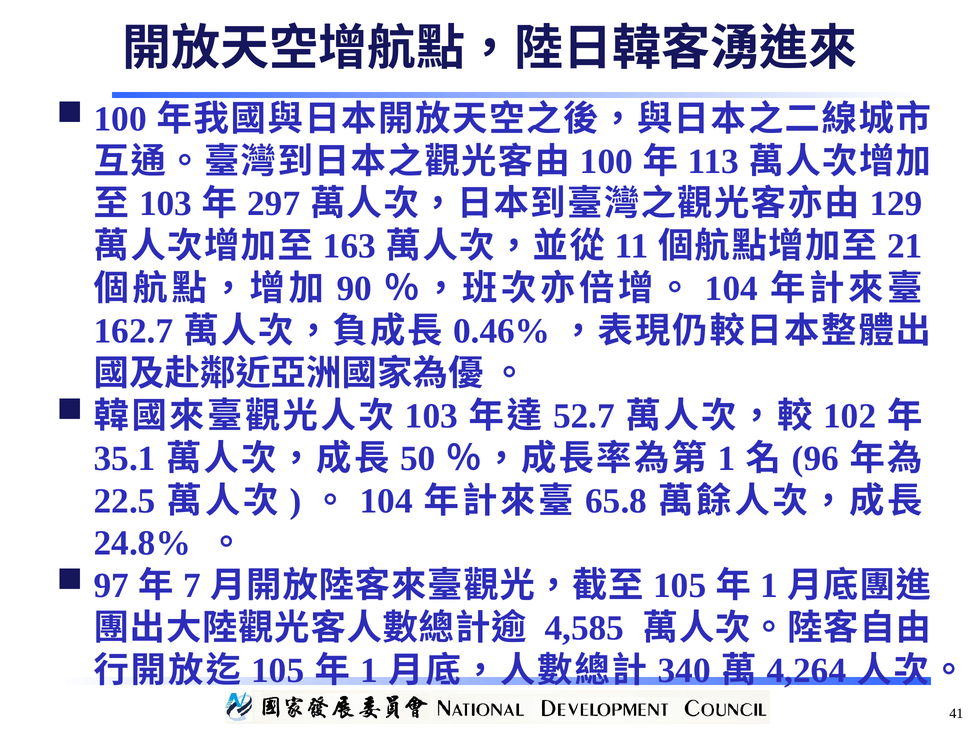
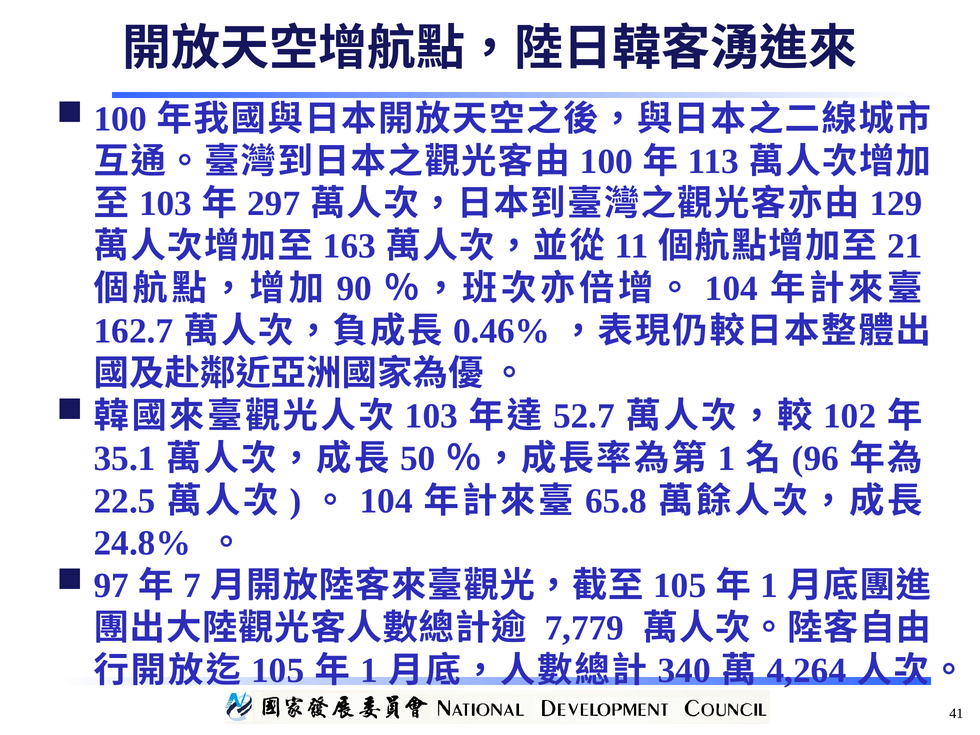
4,585: 4,585 -> 7,779 (584, 628)
